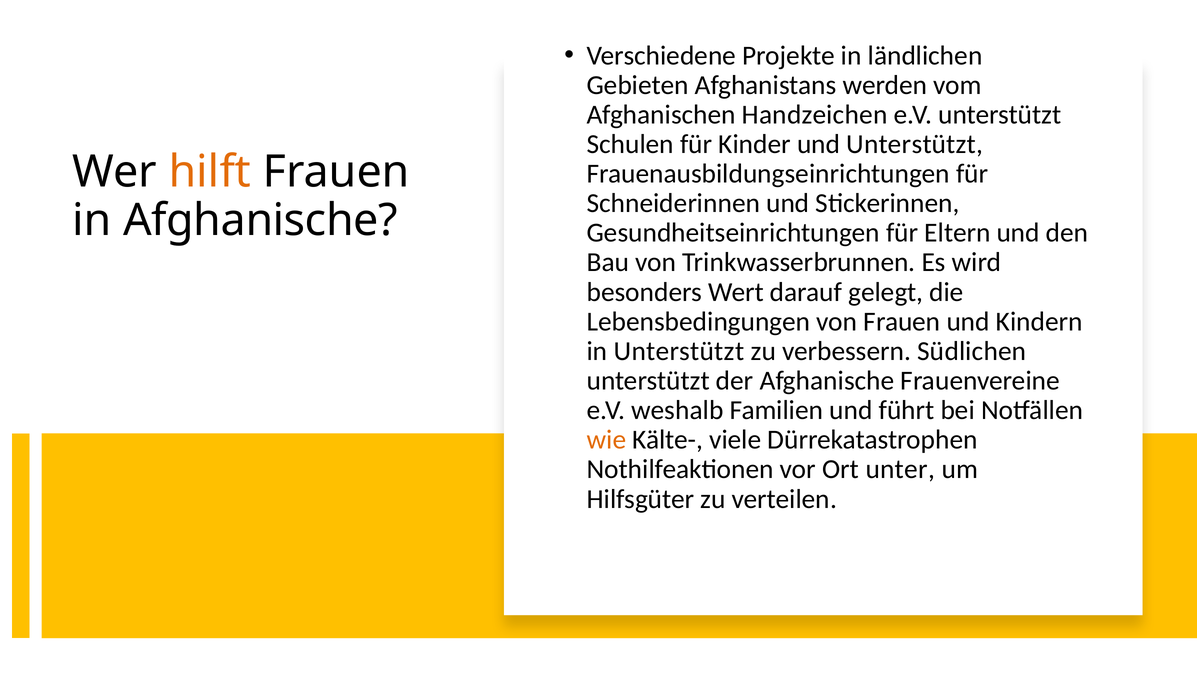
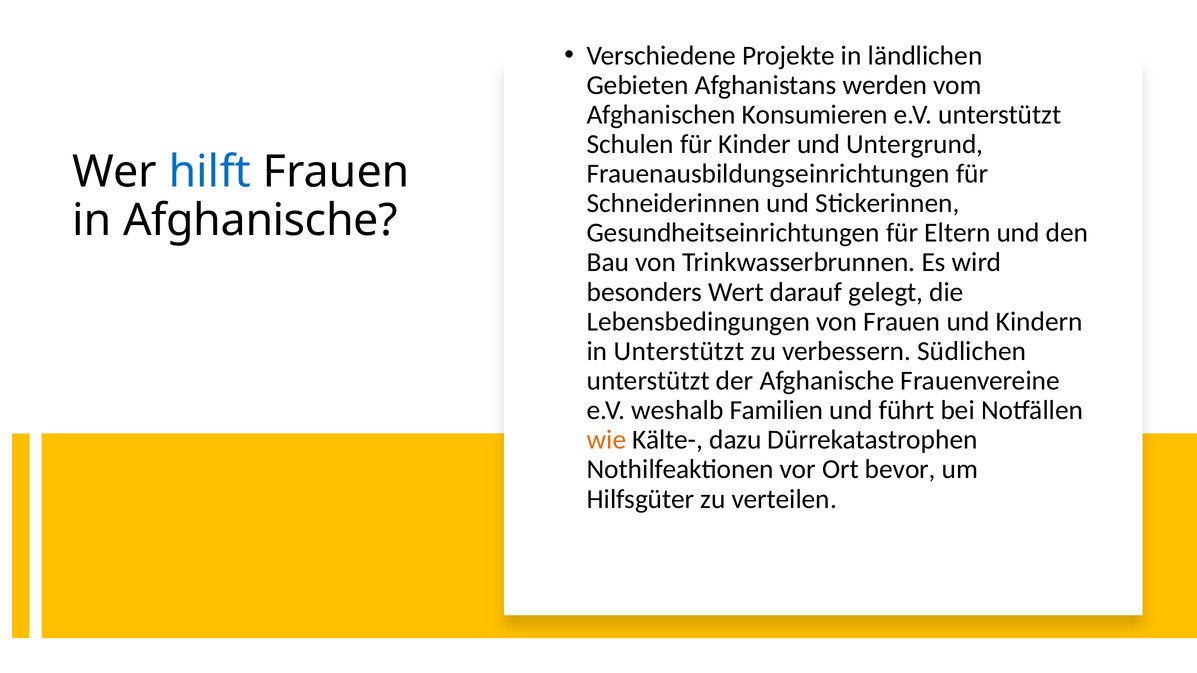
Handzeichen: Handzeichen -> Konsumieren (815, 115)
und Unterstützt: Unterstützt -> Untergrund (915, 144)
hilft colour: orange -> blue (210, 172)
viele: viele -> dazu (735, 440)
unter: unter -> bevor (900, 470)
